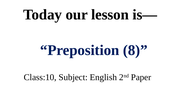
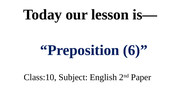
8: 8 -> 6 (135, 50)
